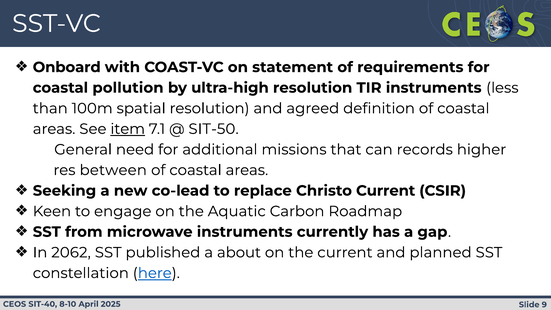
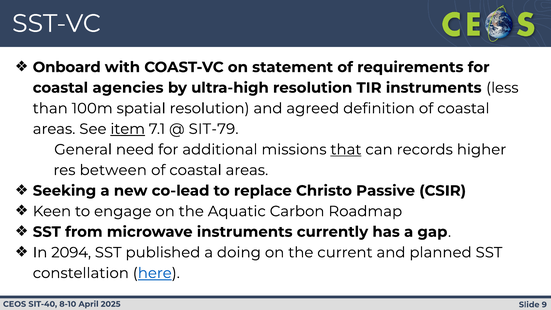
pollution: pollution -> agencies (128, 88)
SIT-50: SIT-50 -> SIT-79 (214, 129)
that underline: none -> present (346, 150)
Christo Current: Current -> Passive (386, 191)
2062: 2062 -> 2094 (71, 252)
about: about -> doing (239, 252)
